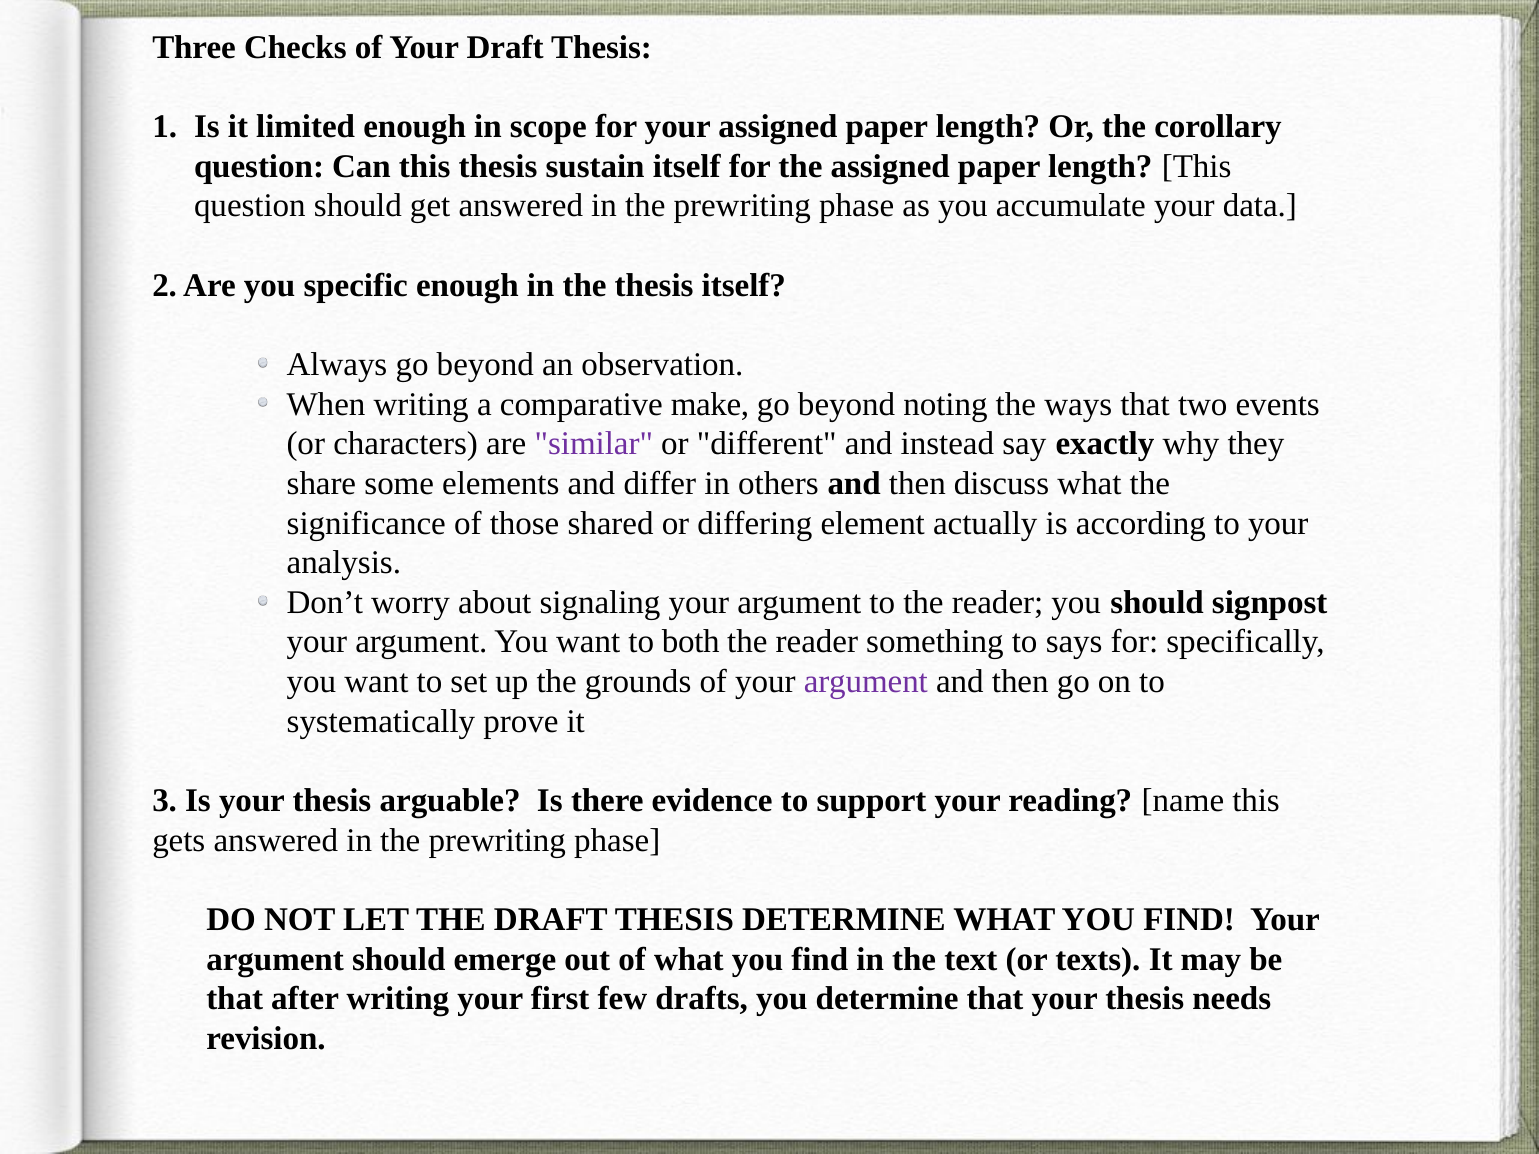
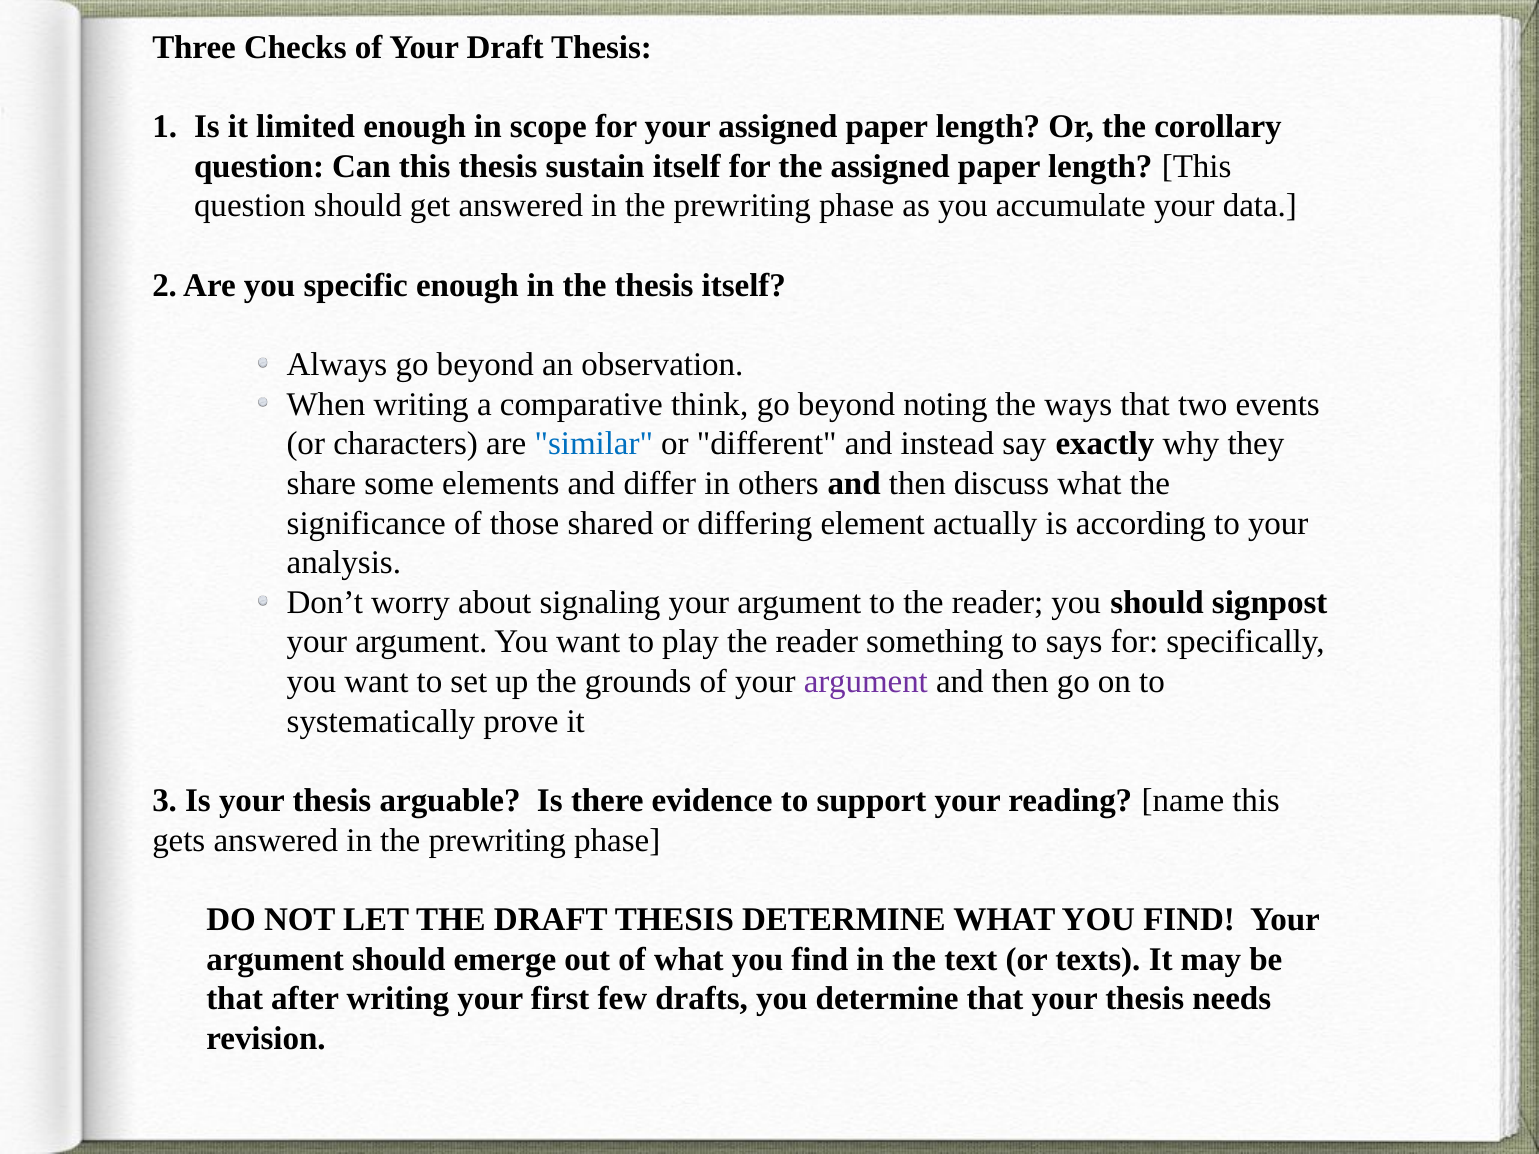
make: make -> think (710, 404)
similar colour: purple -> blue (594, 444)
both: both -> play (691, 642)
